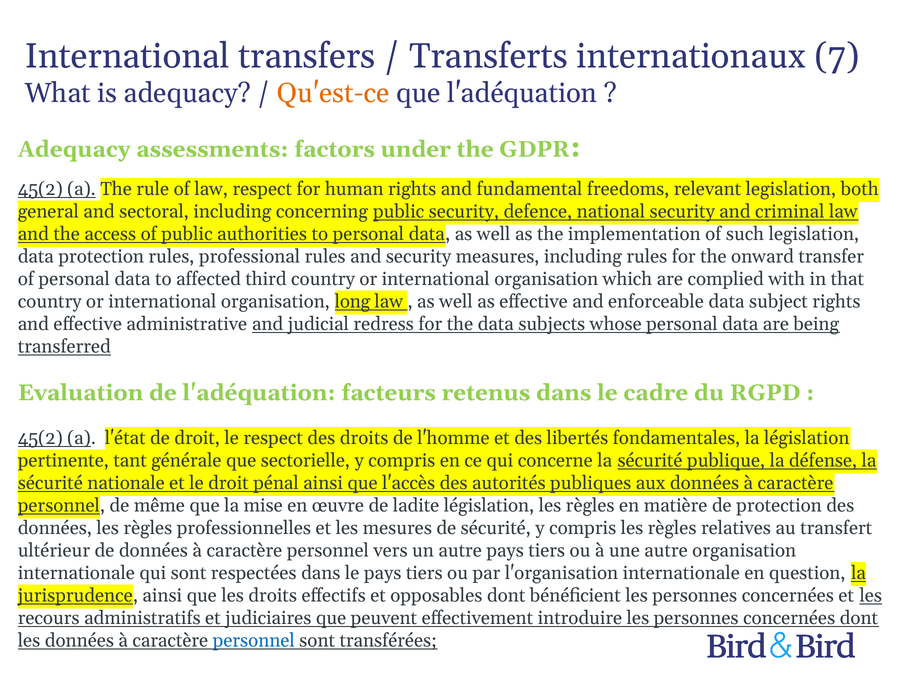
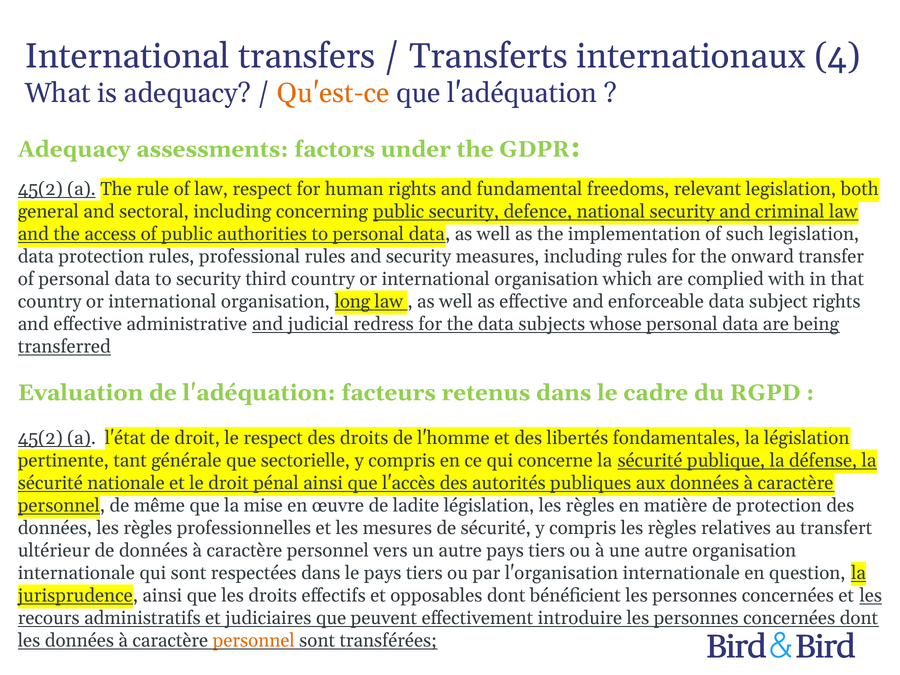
7: 7 -> 4 (837, 56)
to affected: affected -> security (209, 279)
personnel colour: blue -> orange (254, 641)
